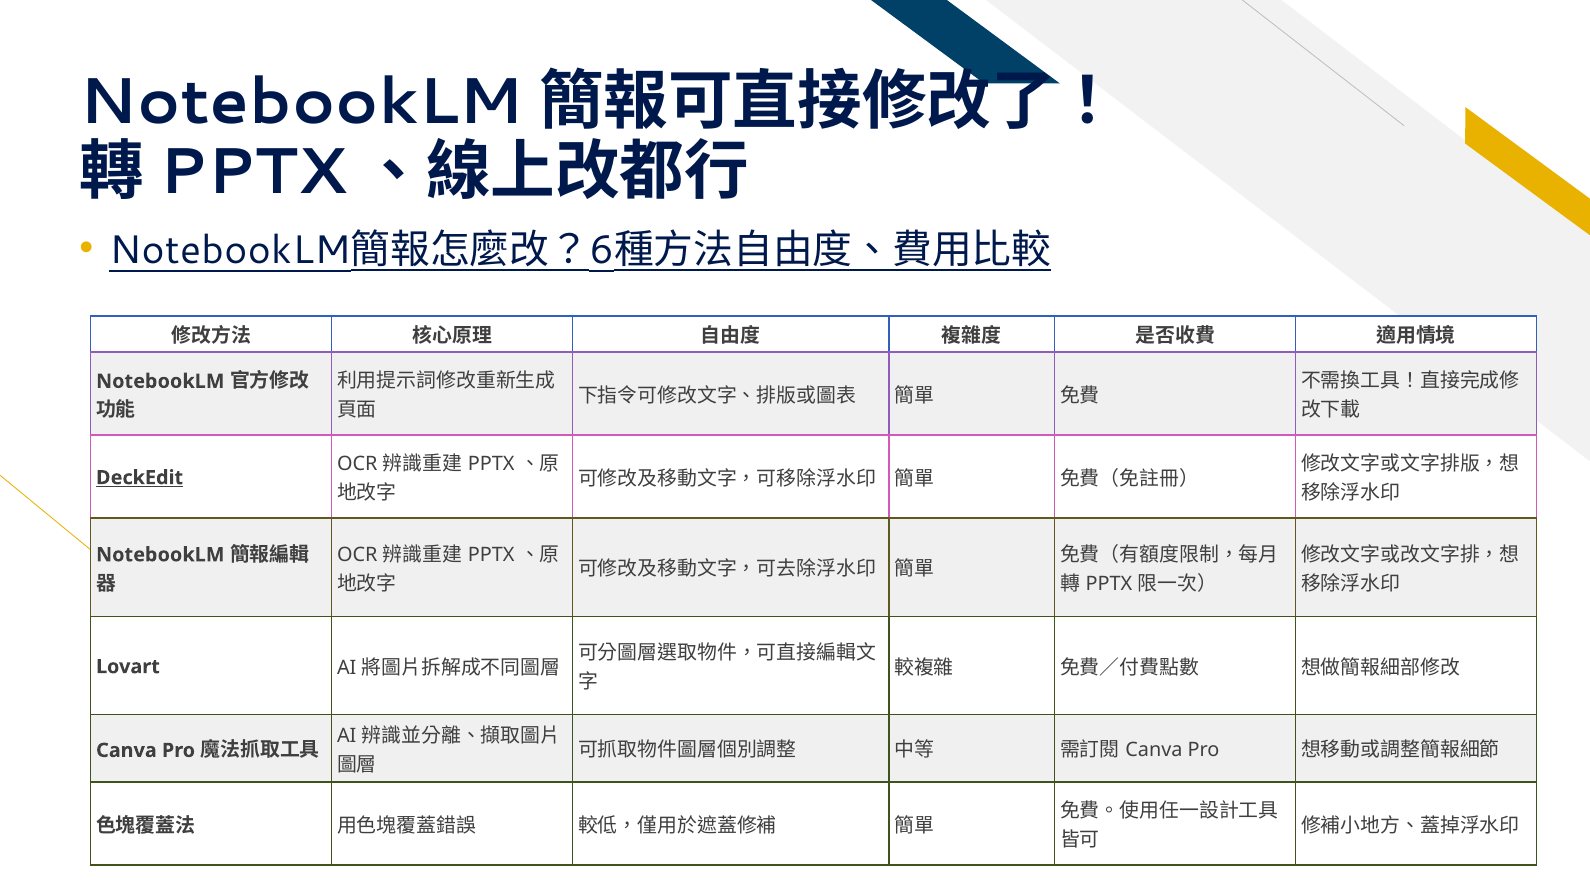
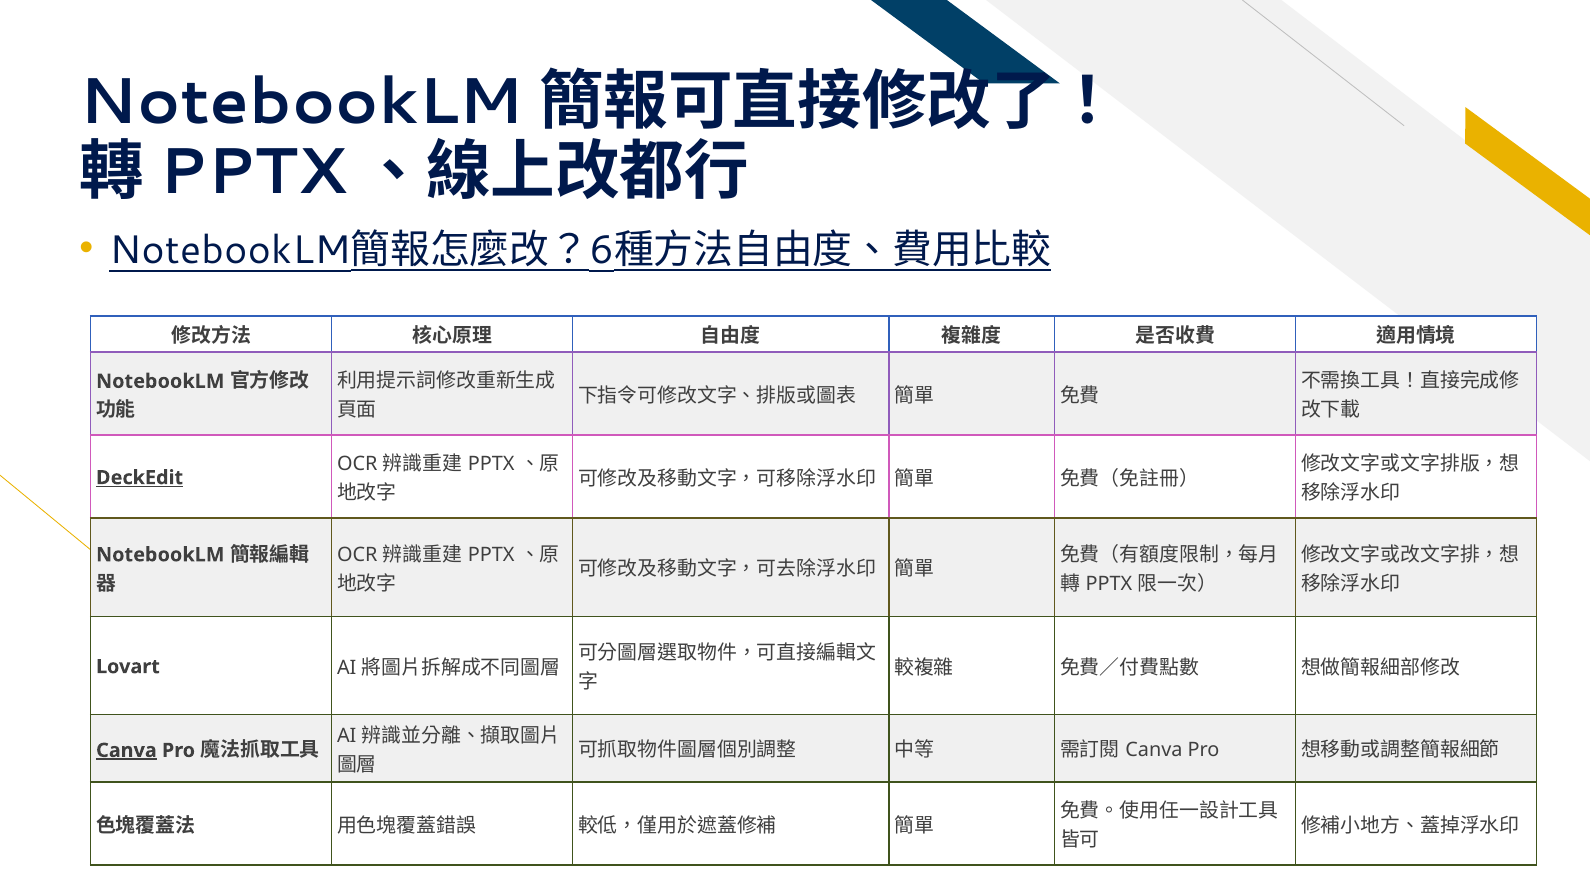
Canva underline: none -> present (126, 750)
